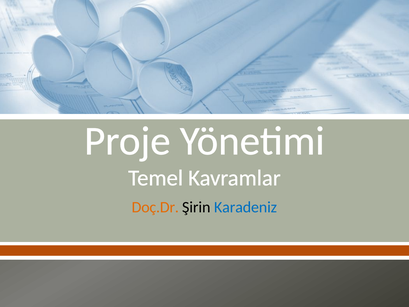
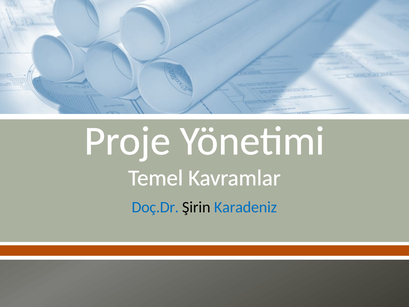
Doç.Dr colour: orange -> blue (155, 207)
